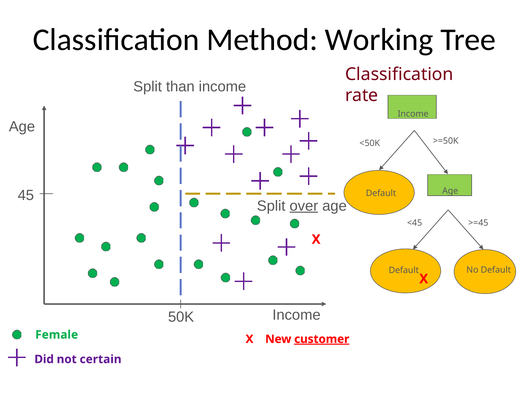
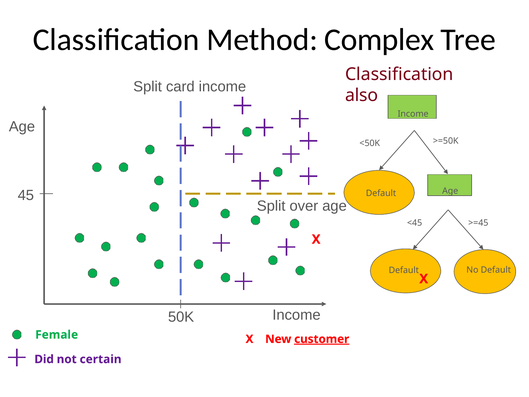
Working: Working -> Complex (379, 40)
than: than -> card (180, 87)
rate: rate -> also (362, 95)
over underline: present -> none (304, 206)
